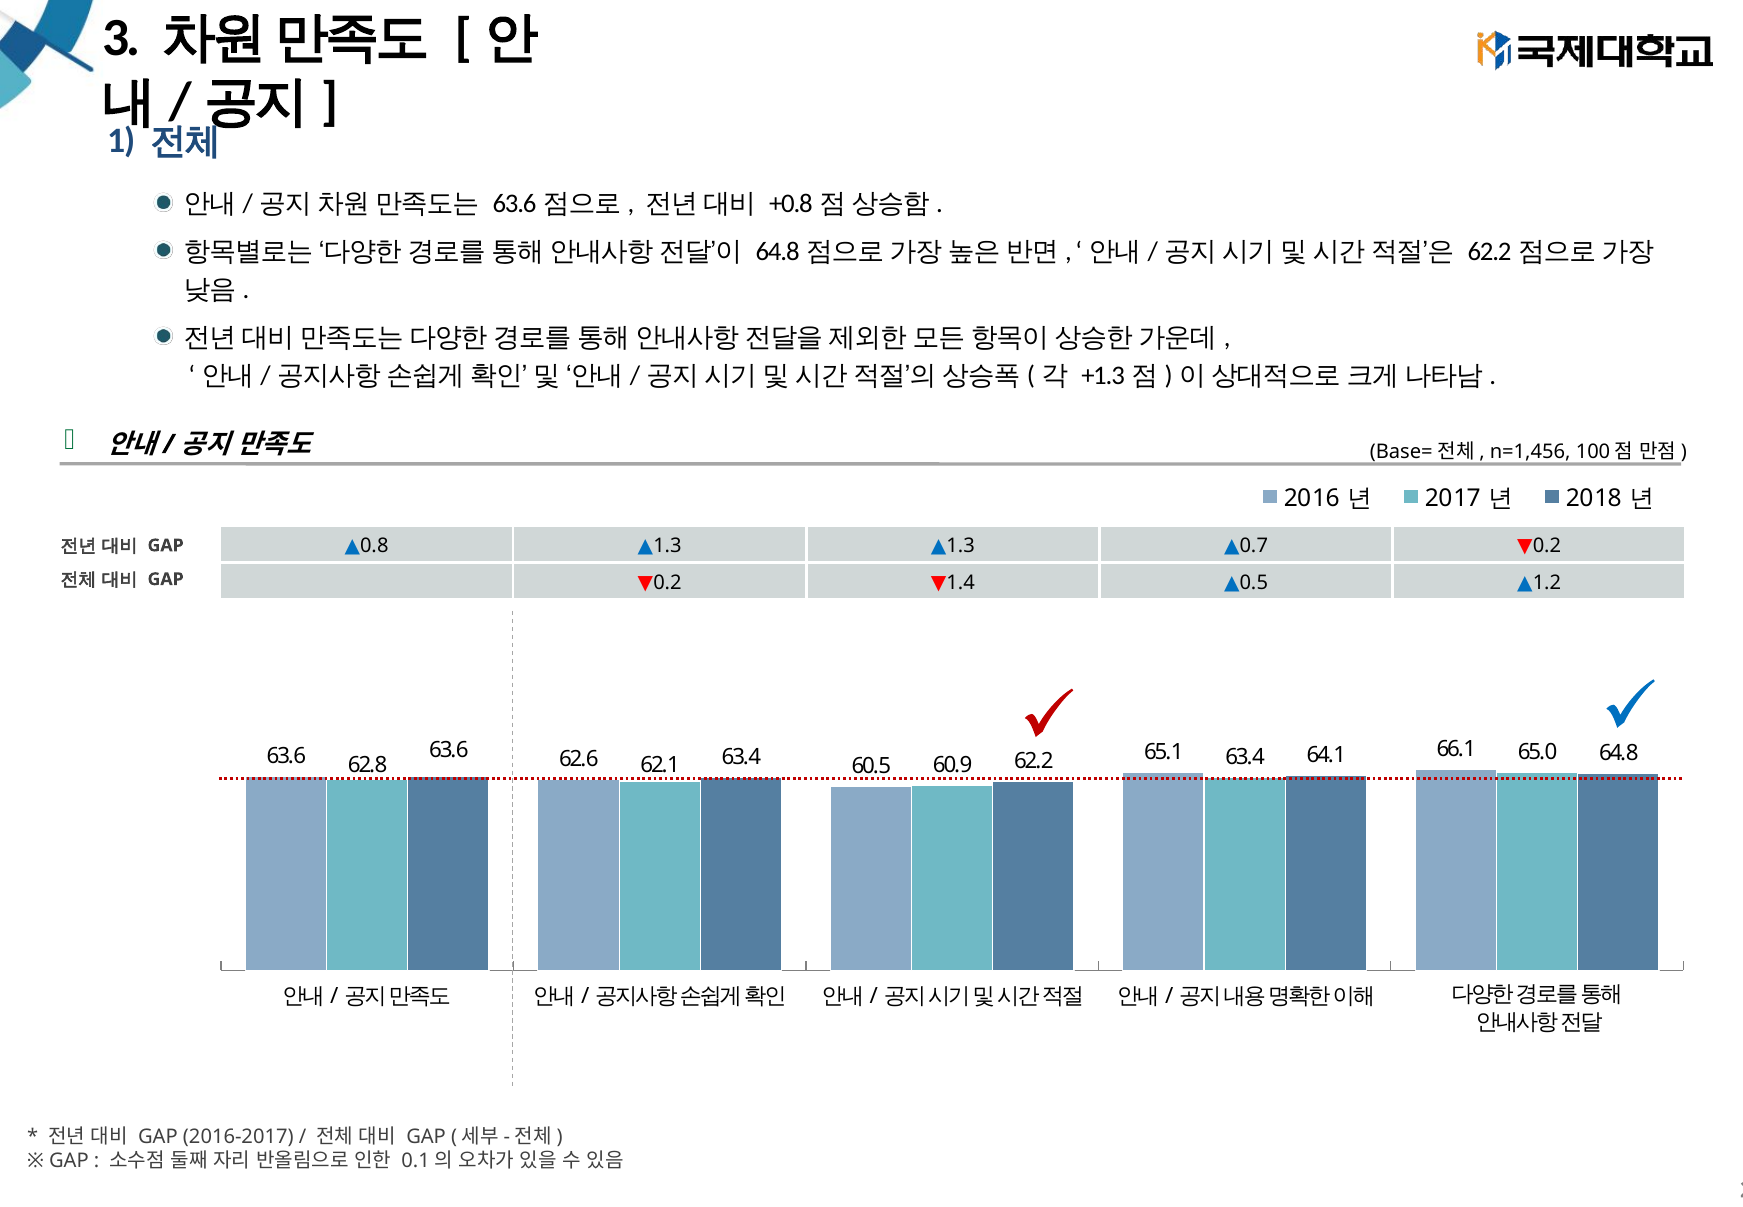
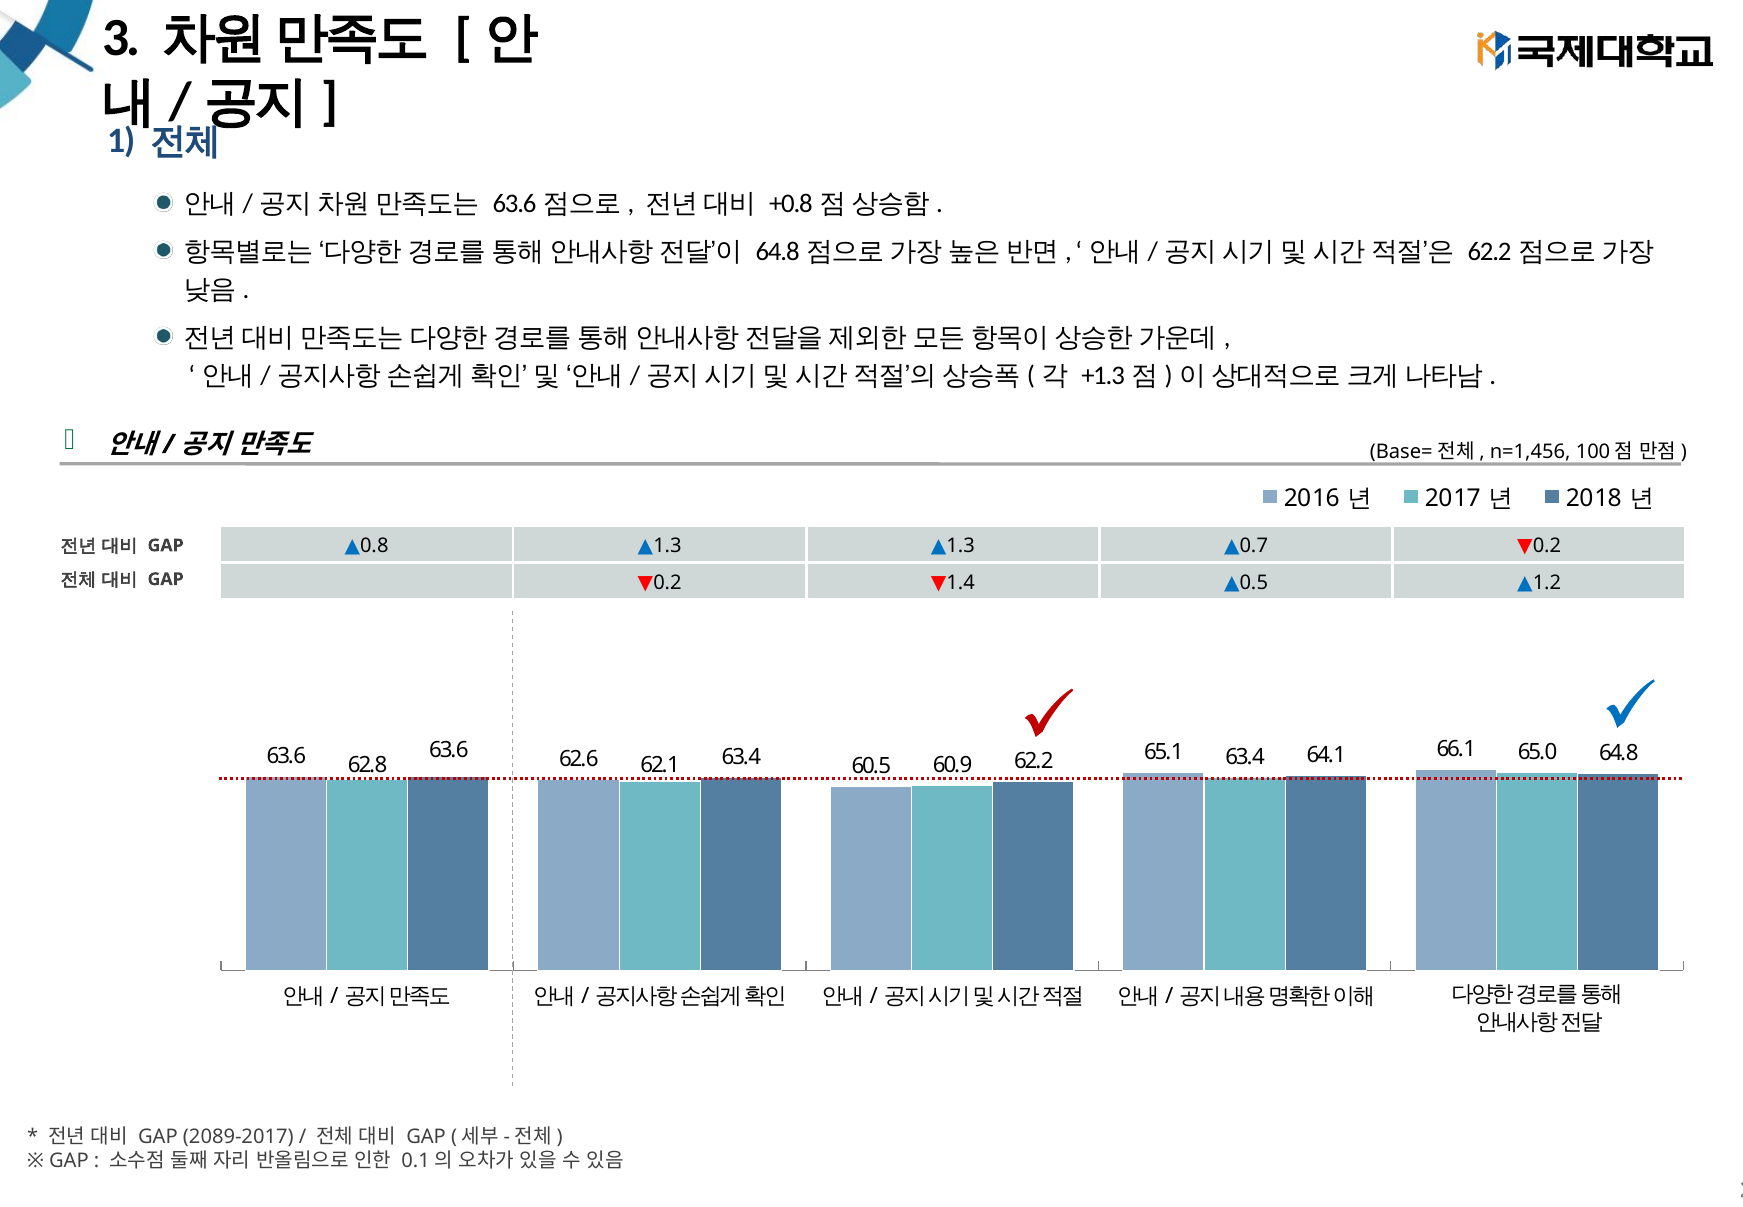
2016-2017: 2016-2017 -> 2089-2017 (238, 1136)
